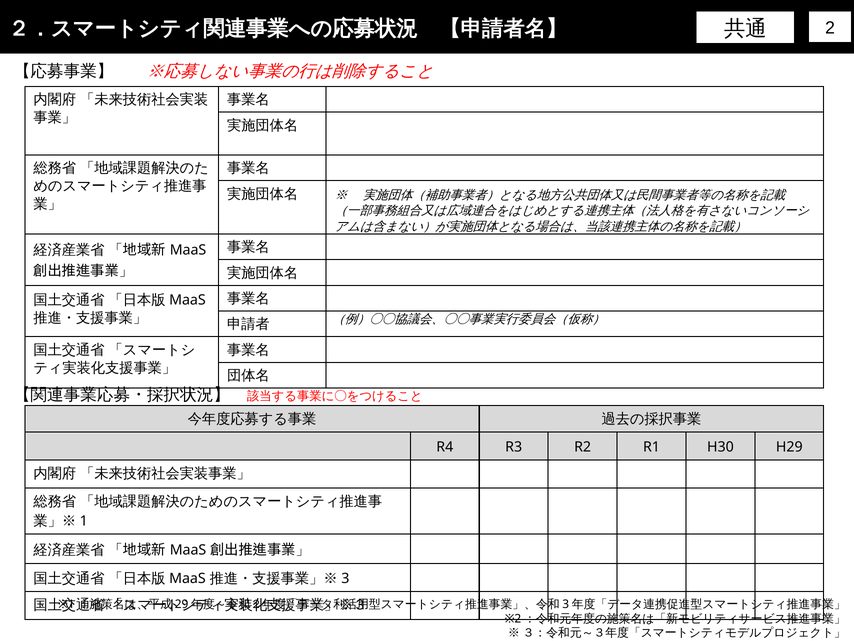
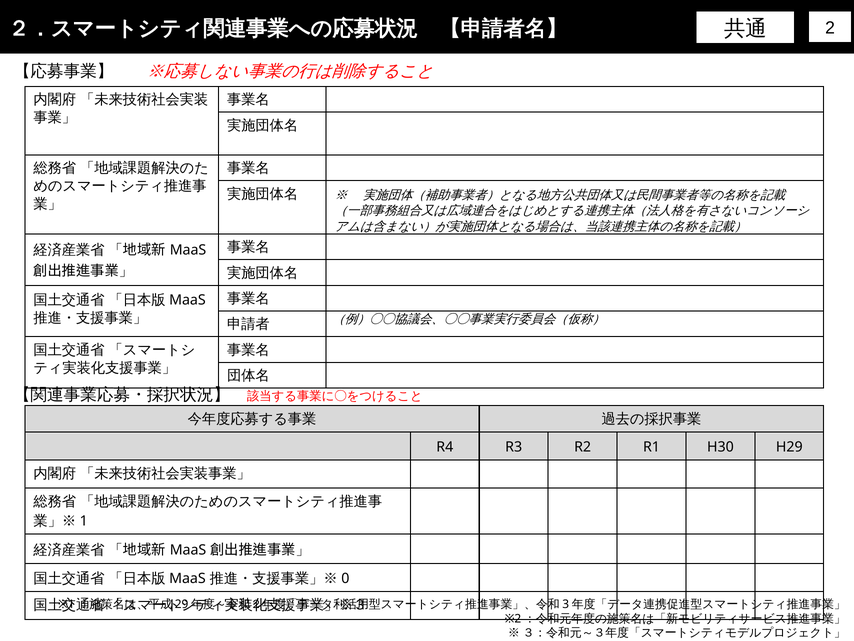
3: 3 -> 0 (345, 578)
